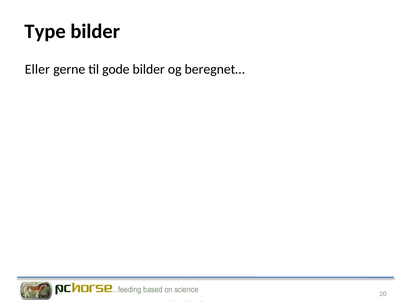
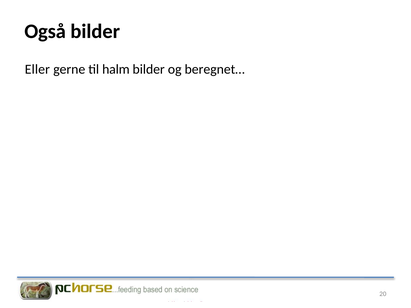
Type: Type -> Også (45, 32)
gode: gode -> halm (116, 69)
